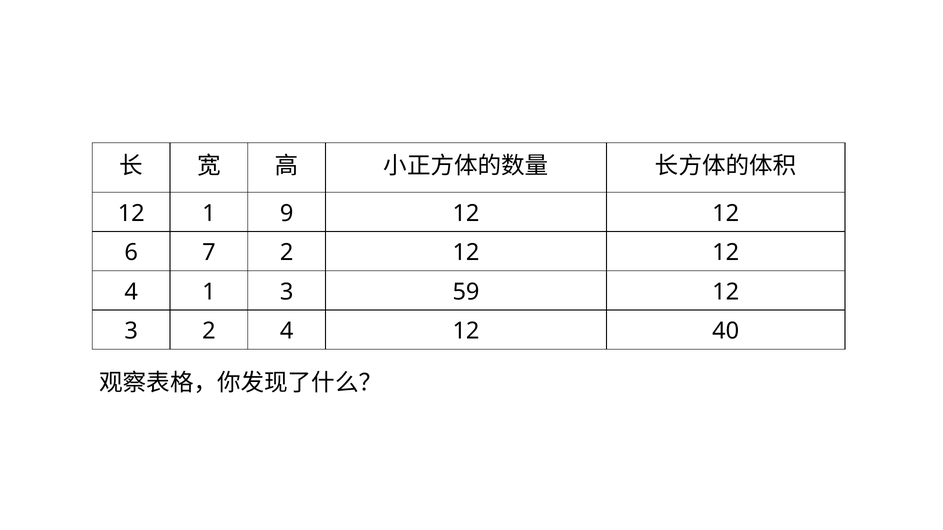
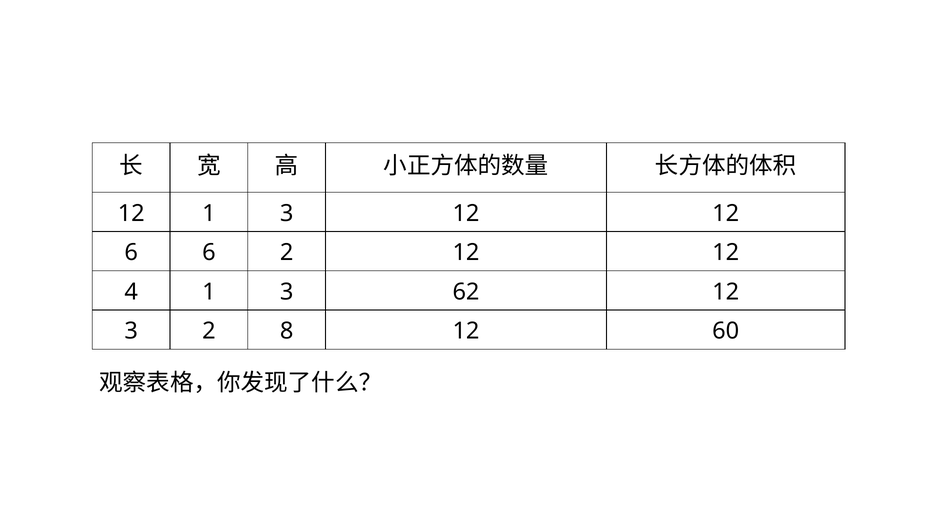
12 1 9: 9 -> 3 (287, 213)
6 7: 7 -> 6 (209, 253)
59: 59 -> 62 (466, 292)
2 4: 4 -> 8 (287, 331)
40: 40 -> 60 (726, 331)
